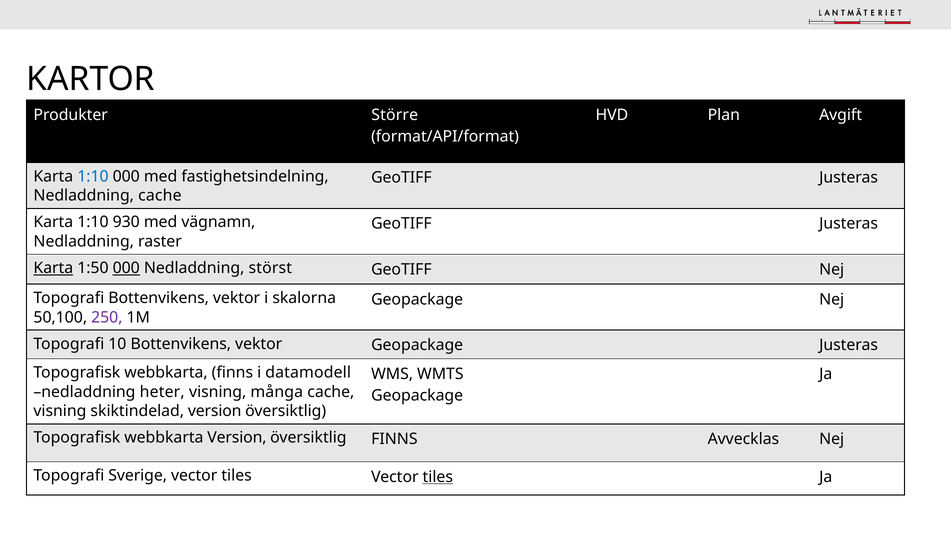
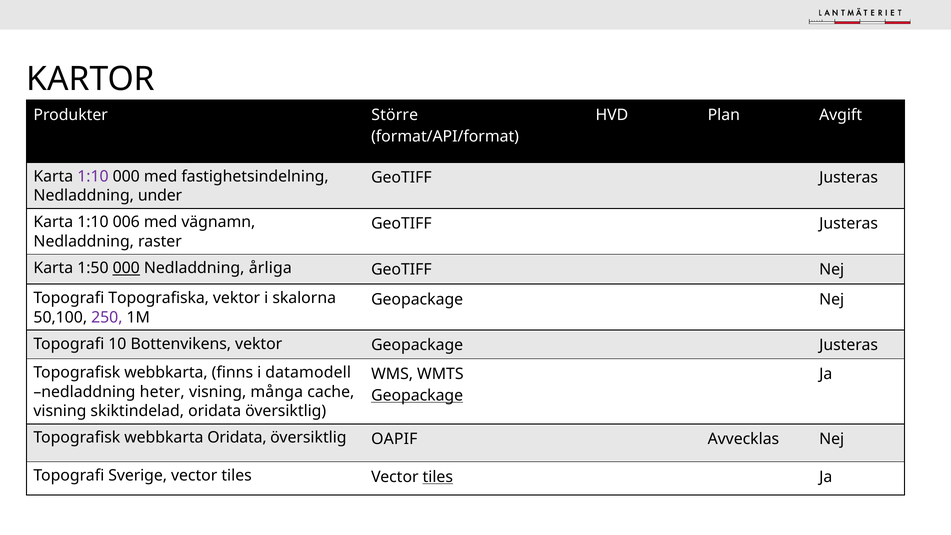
1:10 colour: blue -> purple (93, 176)
Nedladdning cache: cache -> under (160, 196)
930: 930 -> 006 (126, 222)
Karta underline: present -> none (53, 268)
störst: störst -> årliga (270, 268)
Topografi Bottenvikens: Bottenvikens -> Topografiska (159, 298)
Geopackage underline: none -> present (417, 395)
skiktindelad version: version -> oridata (215, 411)
webbkarta Version: Version -> Oridata (237, 438)
översiktlig FINNS: FINNS -> OAPIF (394, 439)
